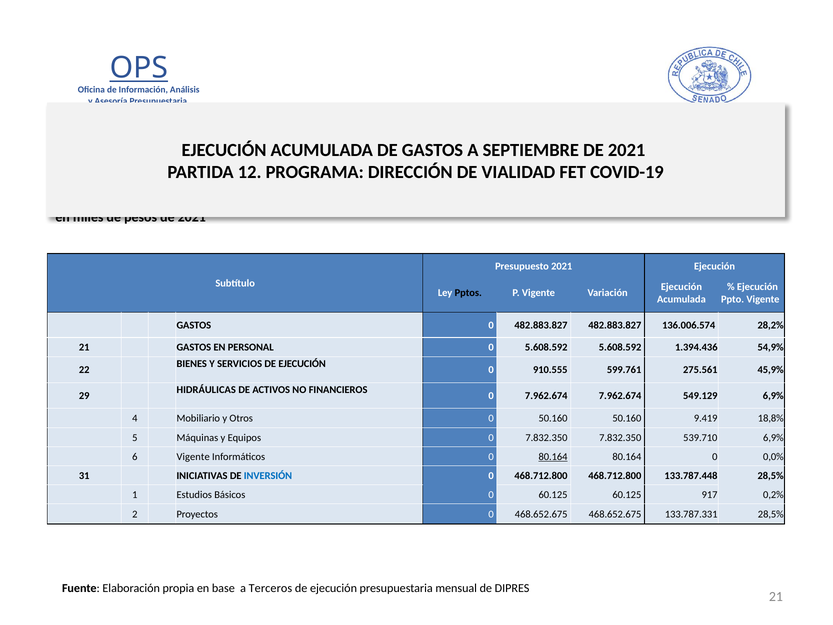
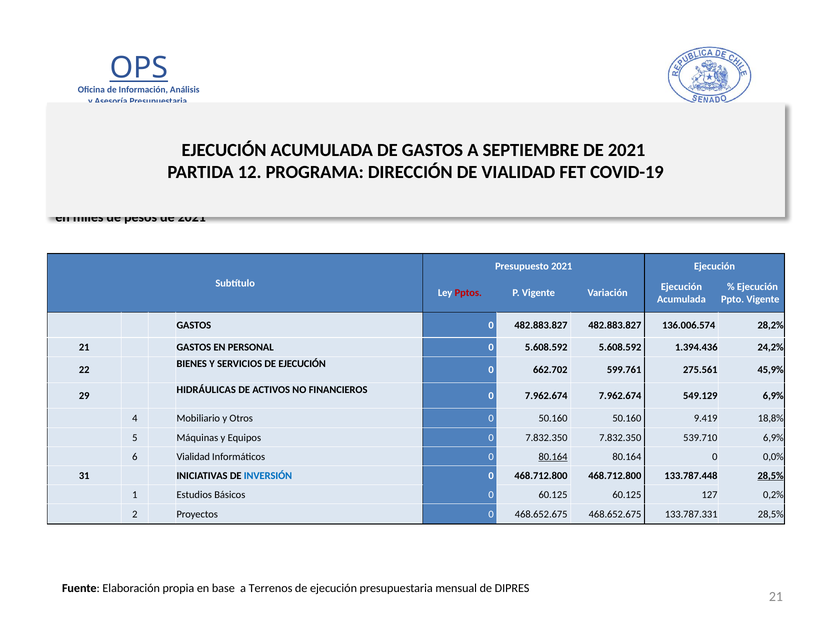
Pptos colour: black -> red (468, 293)
54,9%: 54,9% -> 24,2% (771, 347)
910.555: 910.555 -> 662.702 (550, 370)
6 Vigente: Vigente -> Vialidad (193, 456)
28,5% underline: none -> present (771, 476)
917: 917 -> 127 (710, 495)
Terceros: Terceros -> Terrenos (271, 588)
